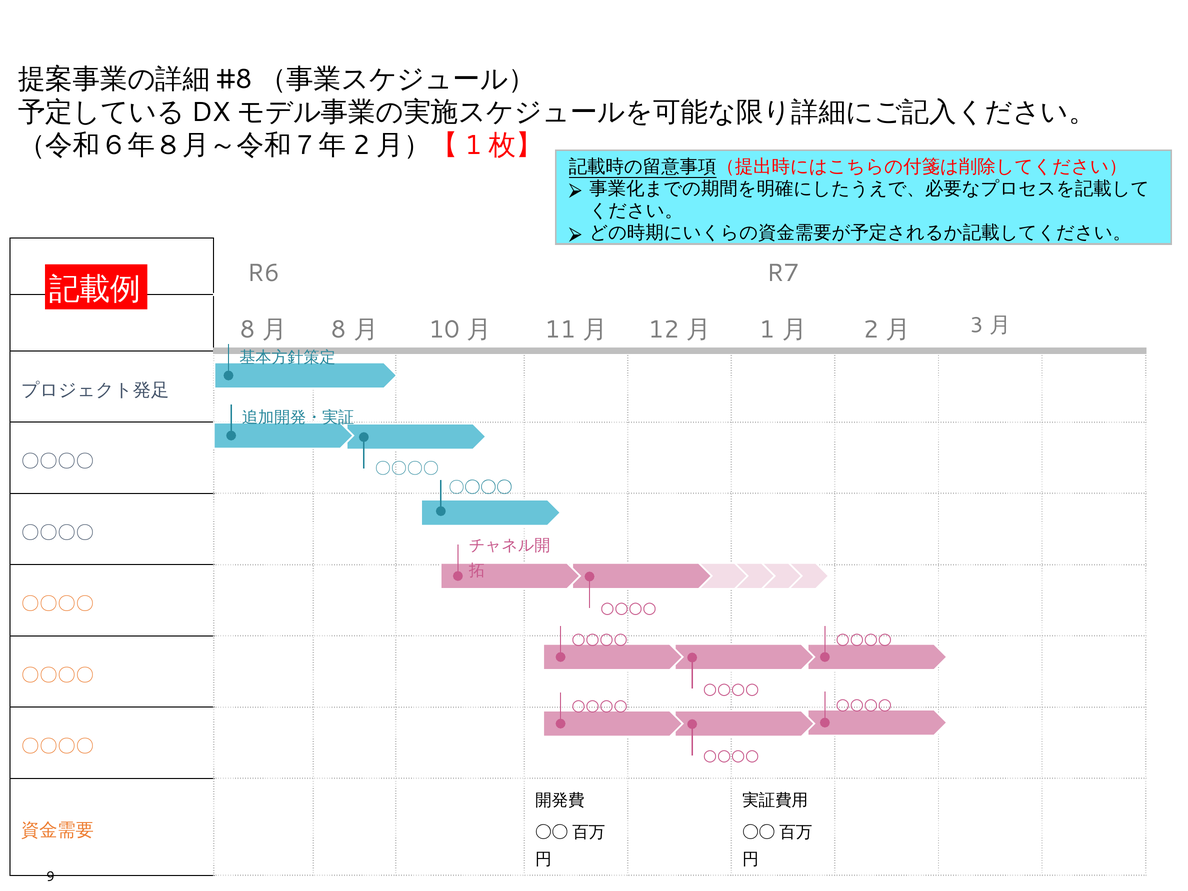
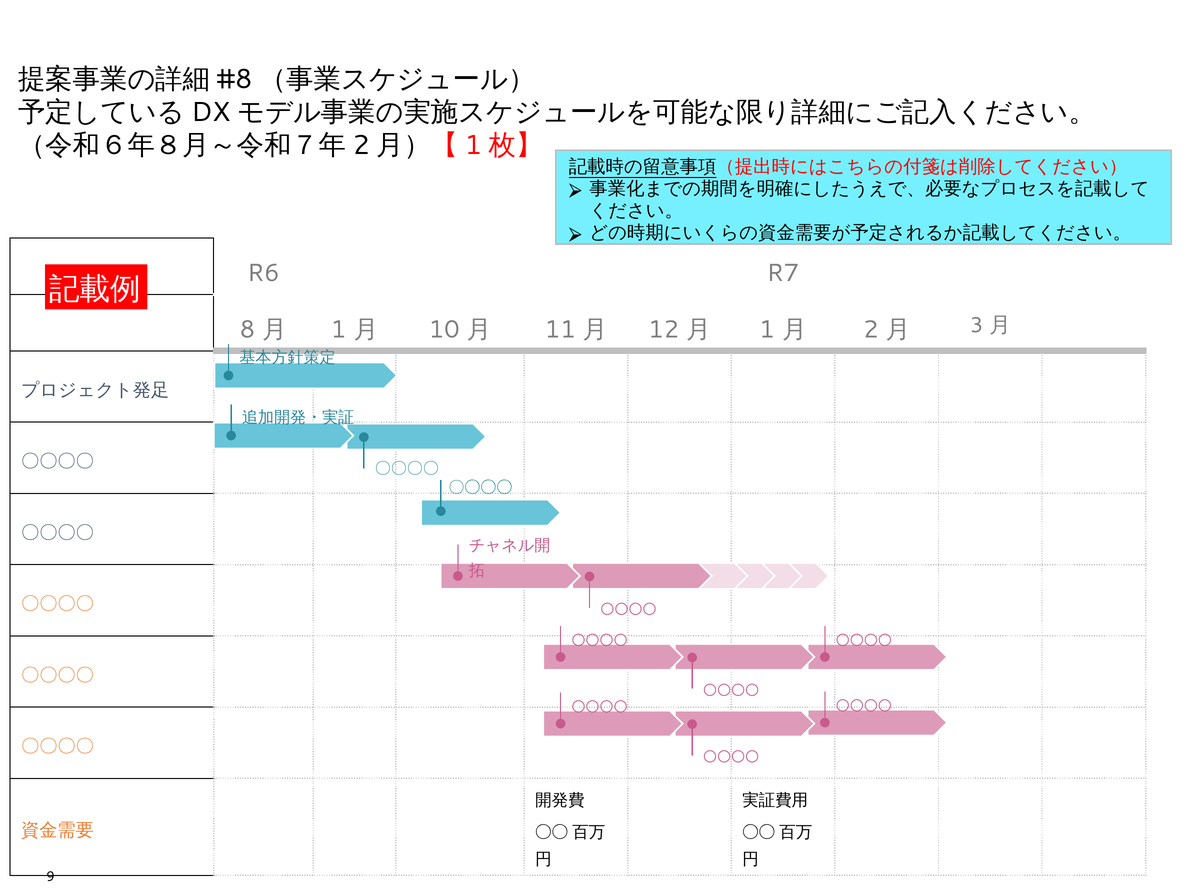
8: 8 -> 1 (339, 329)
